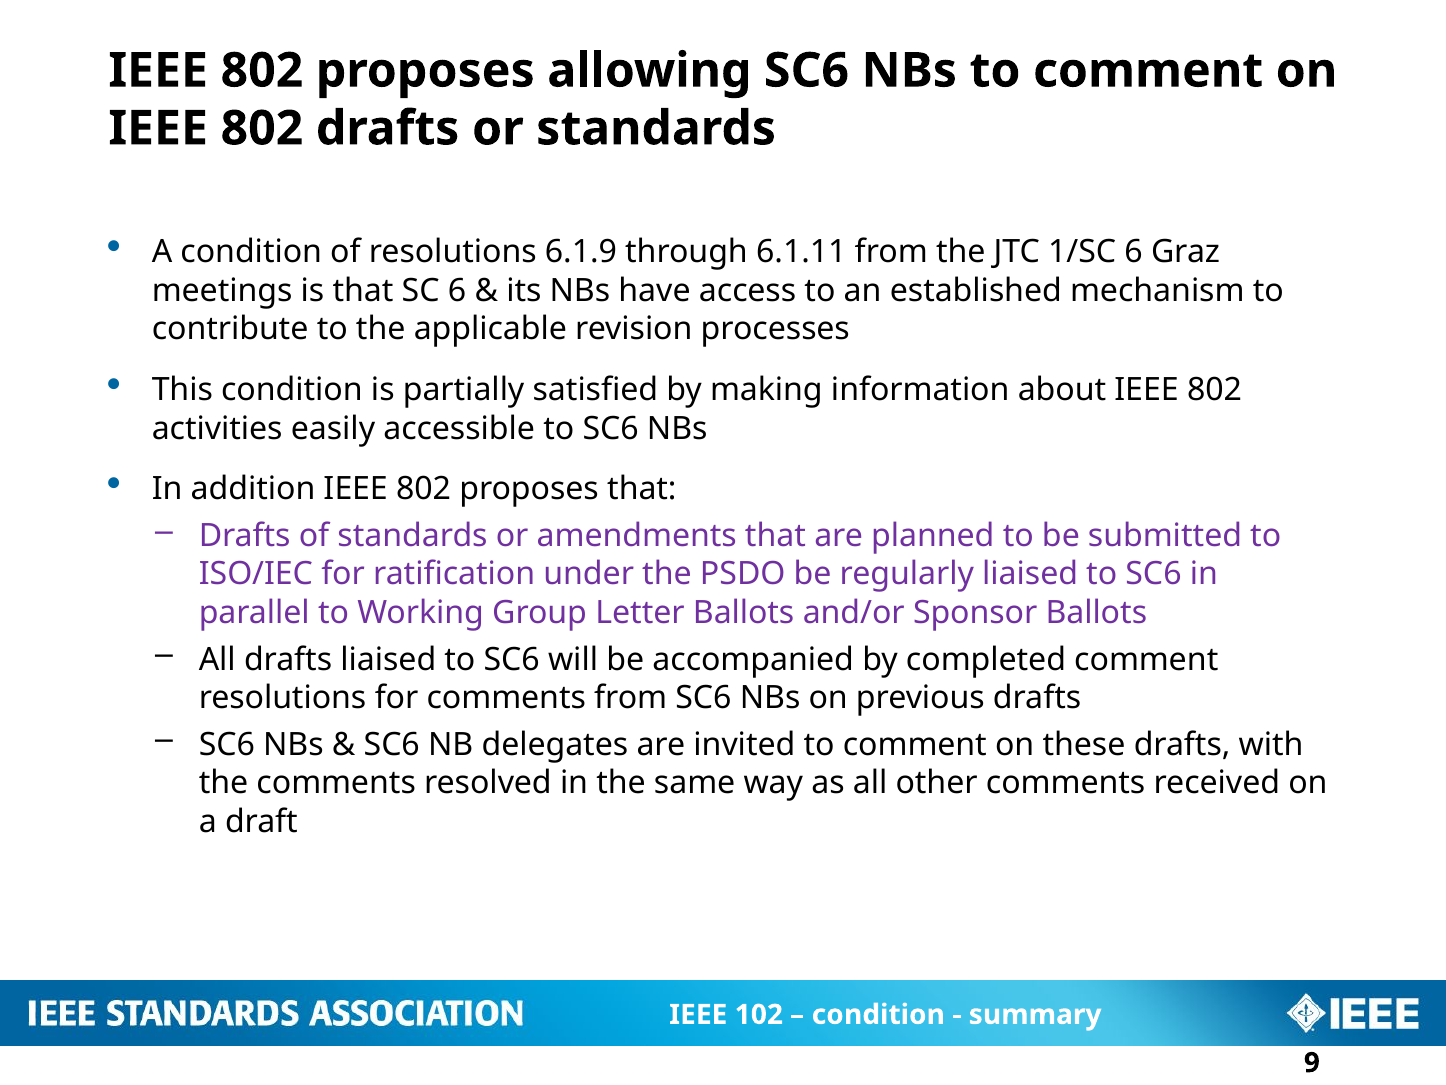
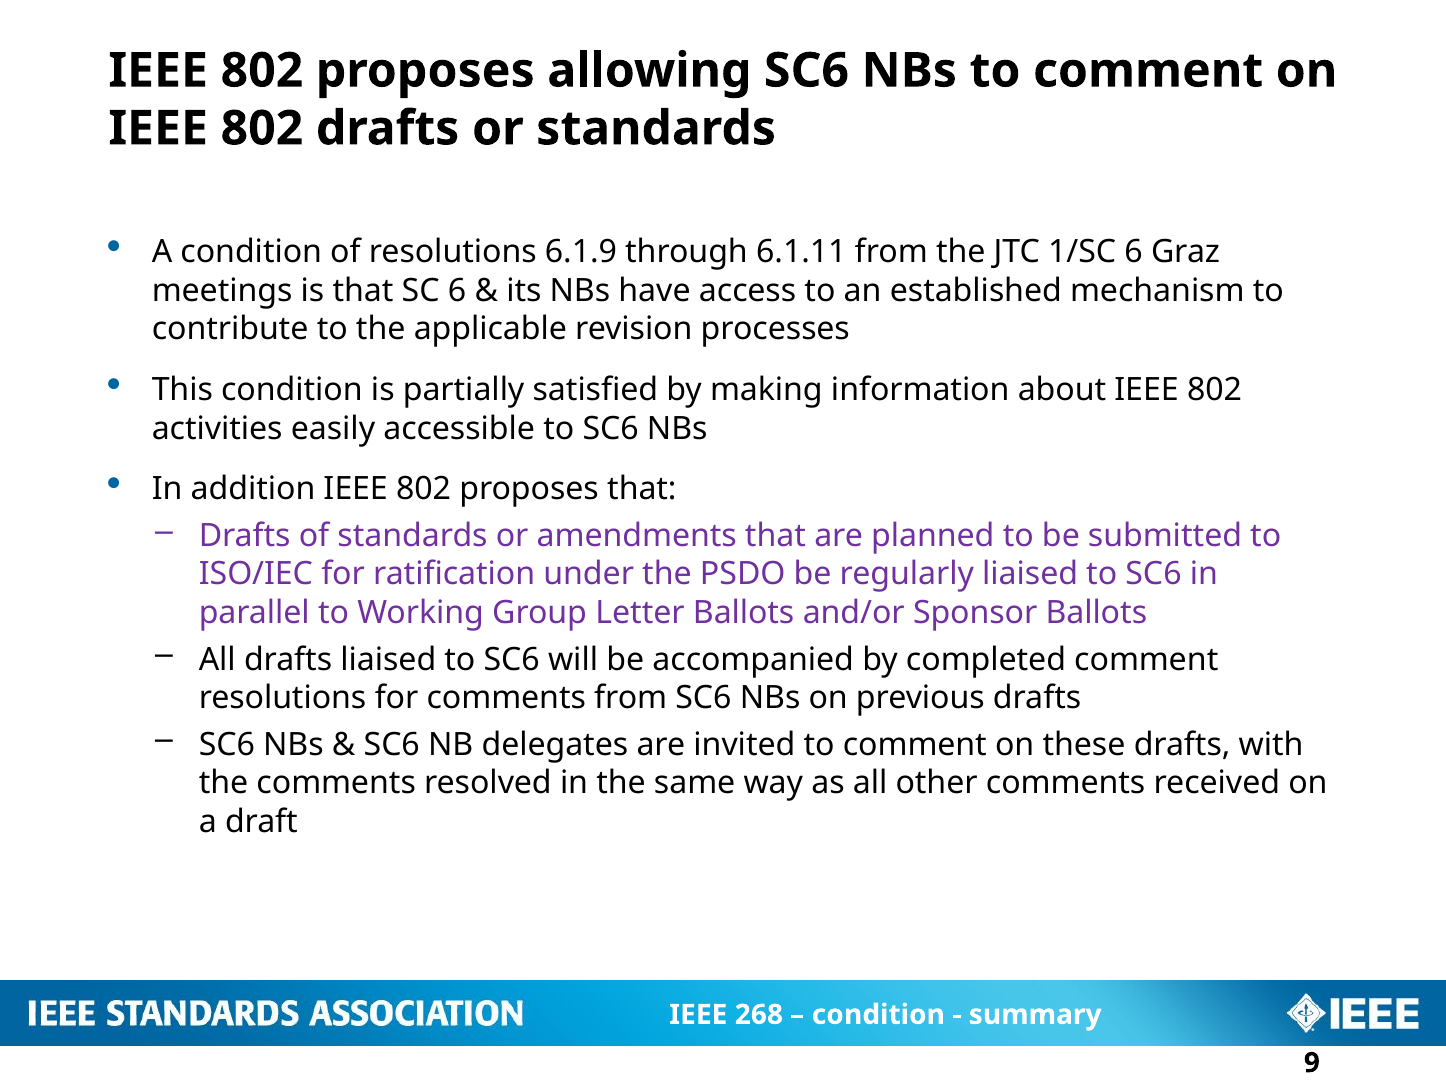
102: 102 -> 268 (759, 1014)
